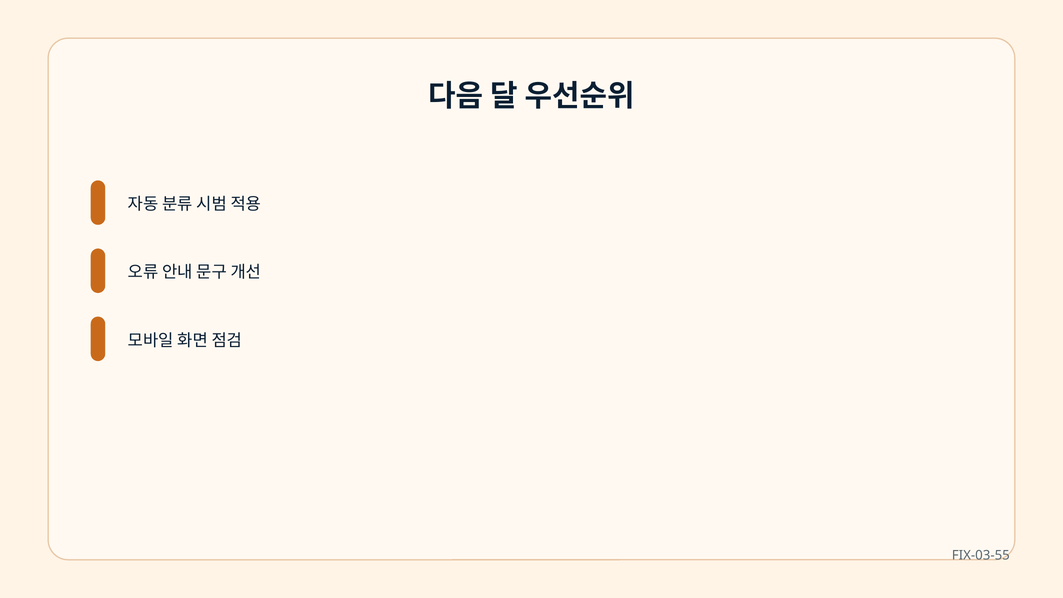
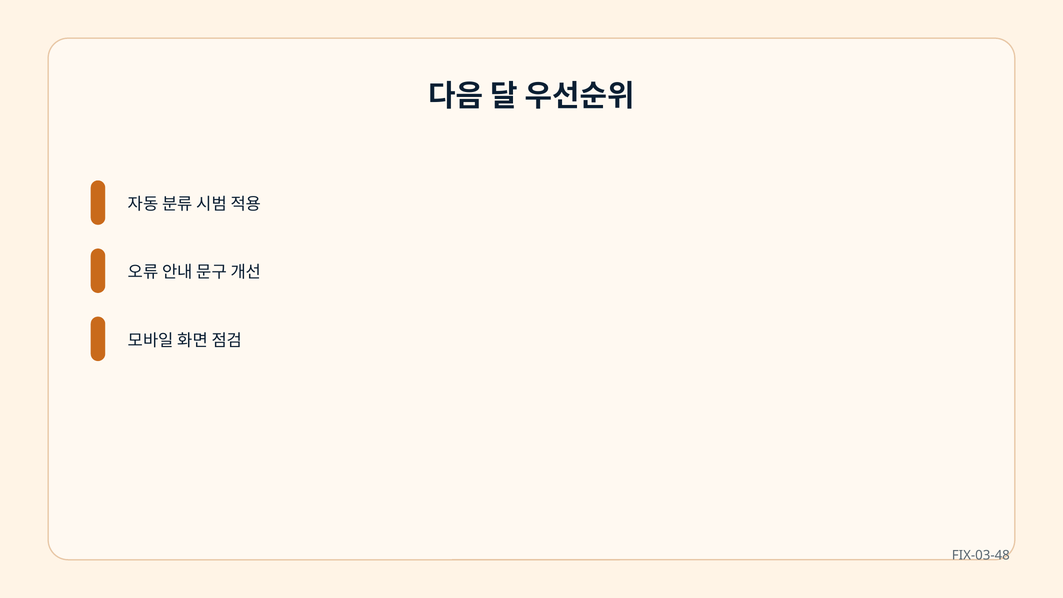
FIX-03-55: FIX-03-55 -> FIX-03-48 (981, 556)
